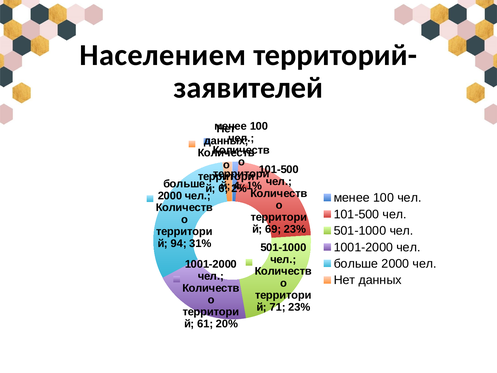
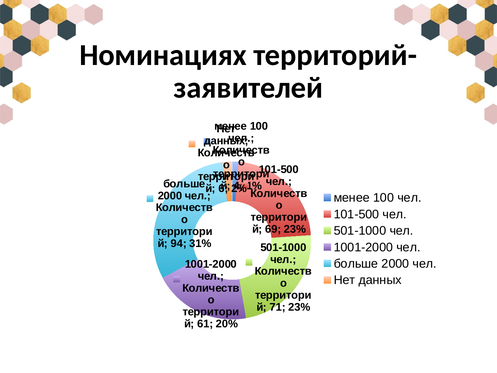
Населением: Населением -> Номинациях (163, 55)
